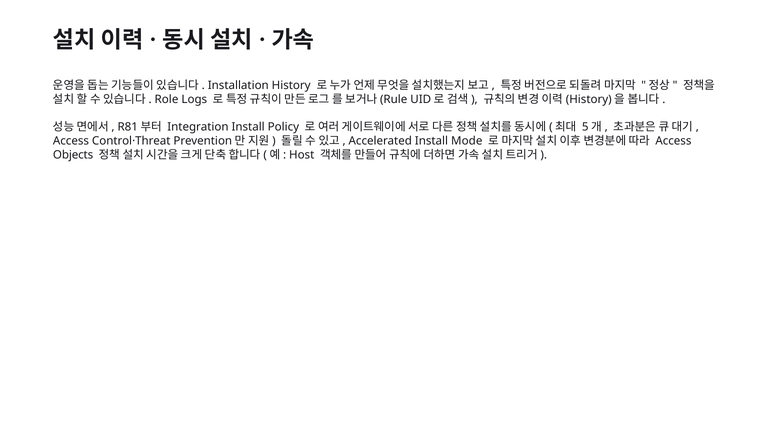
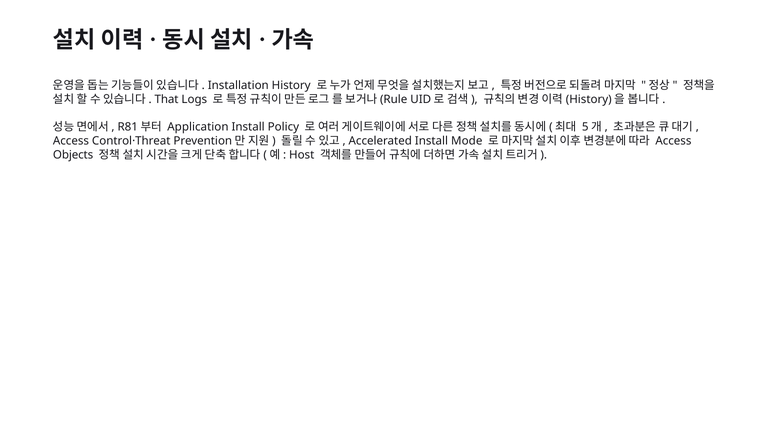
Role: Role -> That (167, 99)
Integration: Integration -> Application (198, 127)
